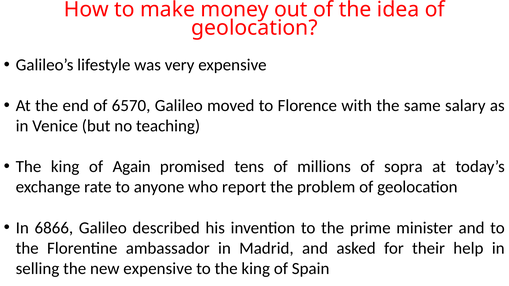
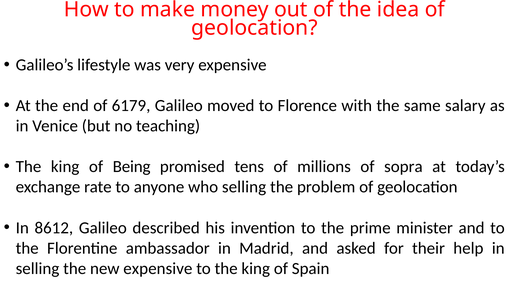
6570: 6570 -> 6179 (131, 106)
Again: Again -> Being (132, 167)
who report: report -> selling (244, 187)
6866: 6866 -> 8612 (54, 228)
